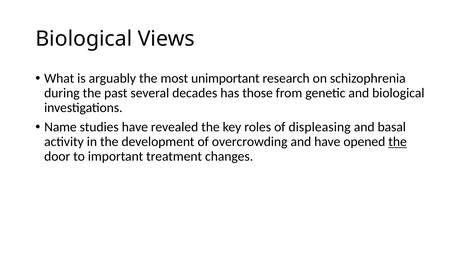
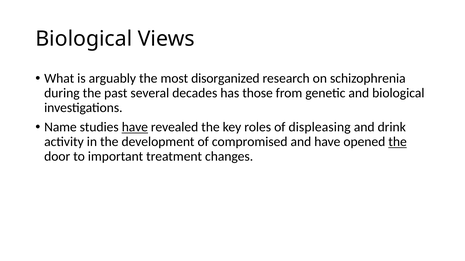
unimportant: unimportant -> disorganized (225, 79)
have underline: none -> present (135, 127)
basal: basal -> drink (392, 127)
overcrowding: overcrowding -> compromised (250, 142)
